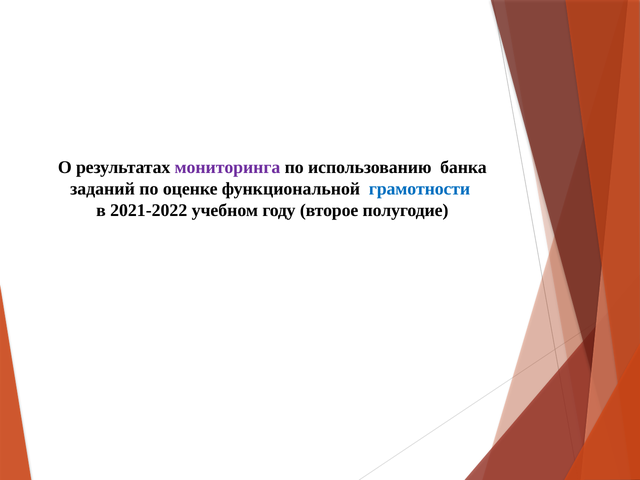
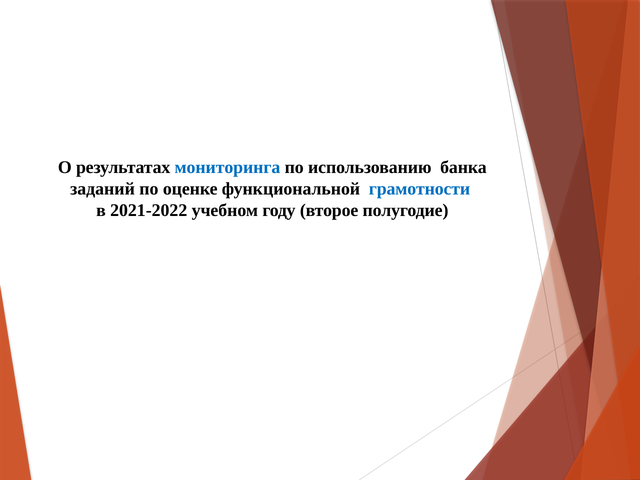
мониторинга colour: purple -> blue (227, 167)
